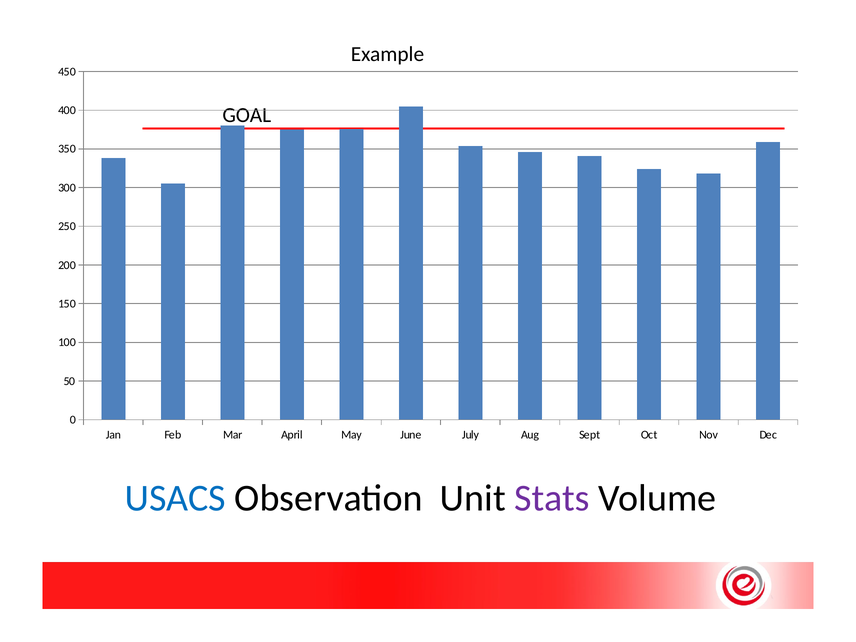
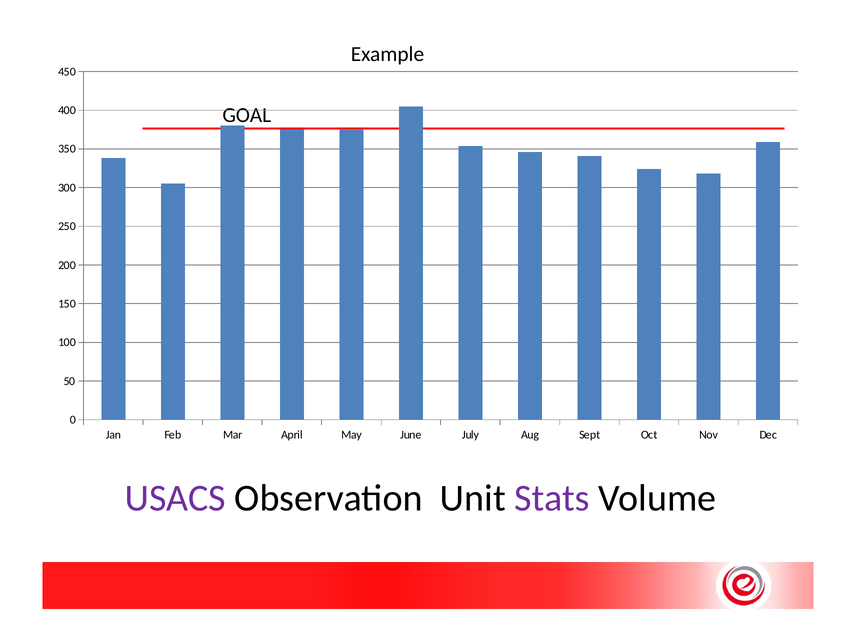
USACS colour: blue -> purple (175, 498)
